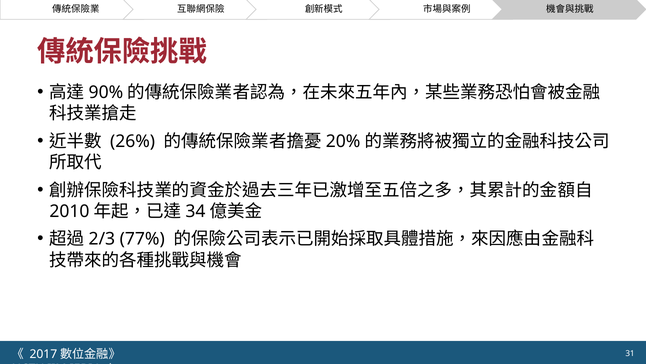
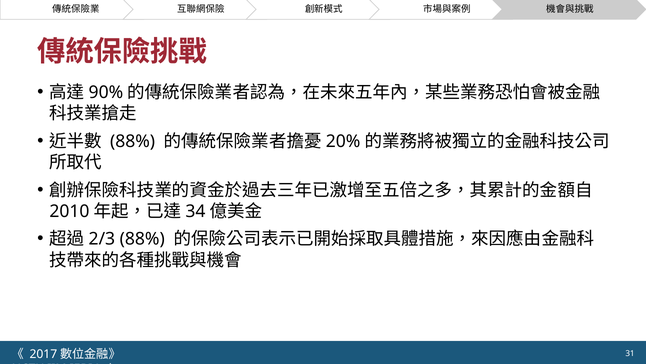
26%: 26% -> 88% (133, 141)
77%: 77% -> 88% (142, 239)
